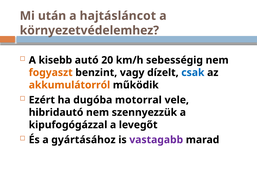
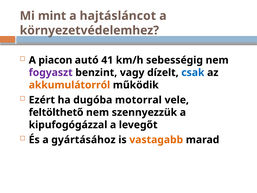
után: után -> mint (52, 16)
kisebb: kisebb -> piacon (55, 60)
20: 20 -> 41 (107, 60)
fogyaszt colour: orange -> purple (51, 72)
hibridautó: hibridautó -> feltölthető (56, 112)
vastagabb colour: purple -> orange (156, 140)
